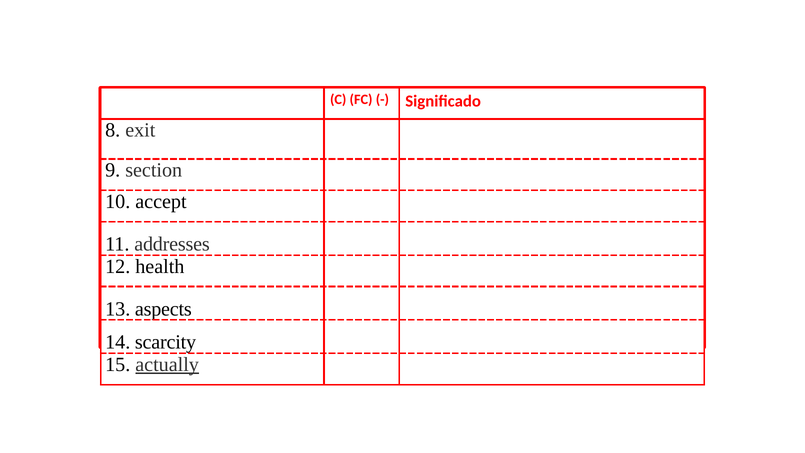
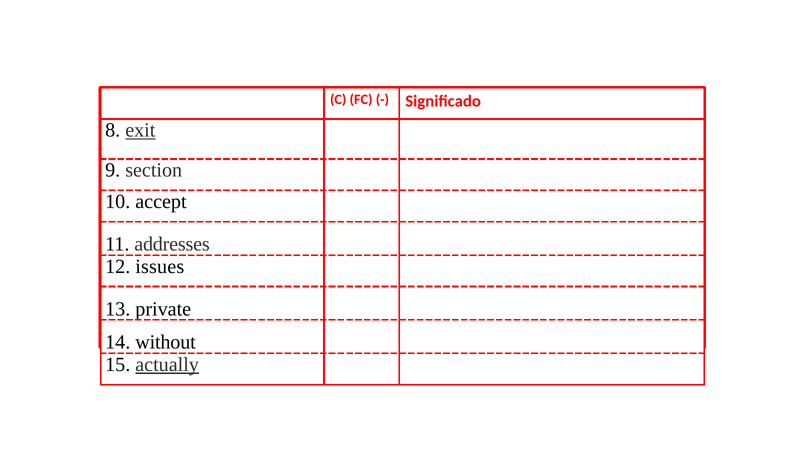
exit underline: none -> present (140, 130)
health: health -> issues (160, 266)
aspects: aspects -> private (163, 309)
scarcity: scarcity -> without (166, 342)
